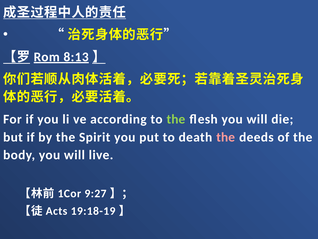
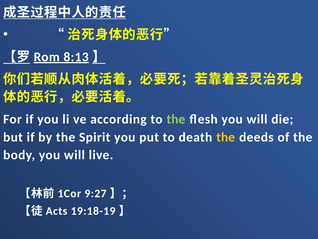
the colour: pink -> yellow (226, 137)
